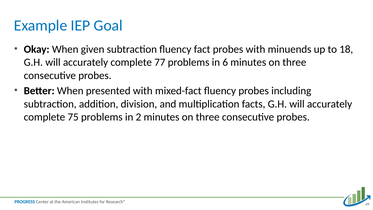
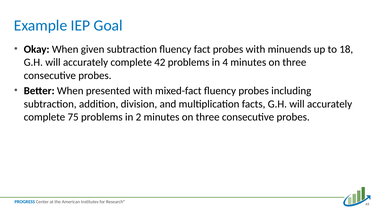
77: 77 -> 42 (160, 62)
6: 6 -> 4 (225, 62)
